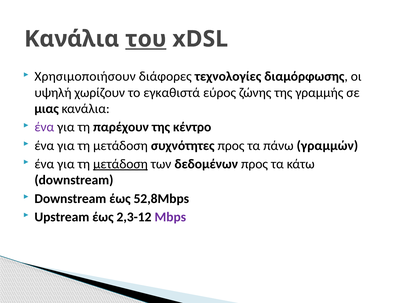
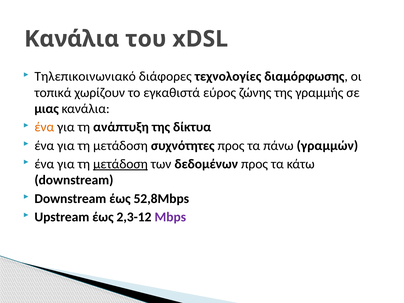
του underline: present -> none (146, 39)
Χρησιμοποιήσουν: Χρησιμοποιήσουν -> Τηλεπικοινωνιακό (85, 76)
υψηλή: υψηλή -> τοπικά (53, 93)
ένα colour: purple -> orange (44, 127)
παρέχουν: παρέχουν -> ανάπτυξη (121, 127)
κέντρο: κέντρο -> δίκτυα (192, 127)
